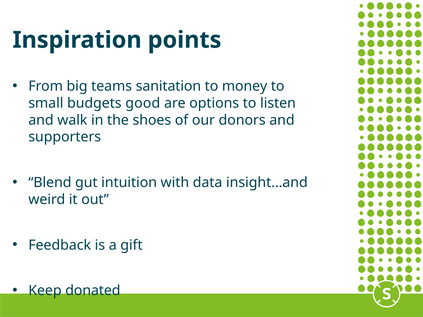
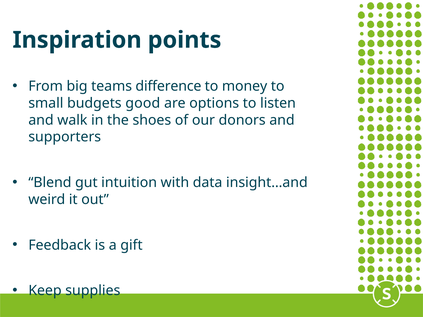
sanitation: sanitation -> difference (168, 86)
donated: donated -> supplies (93, 291)
